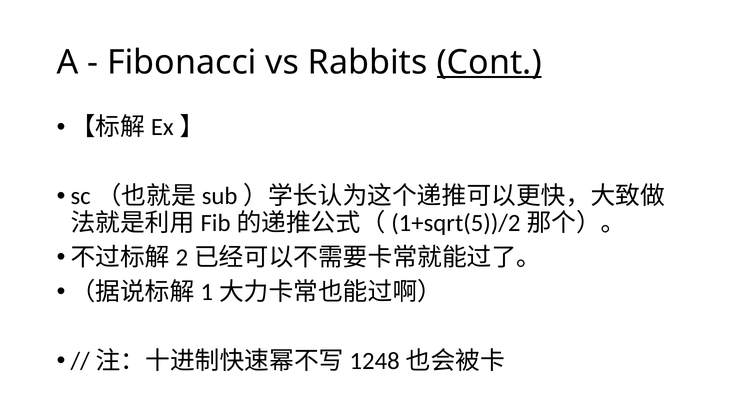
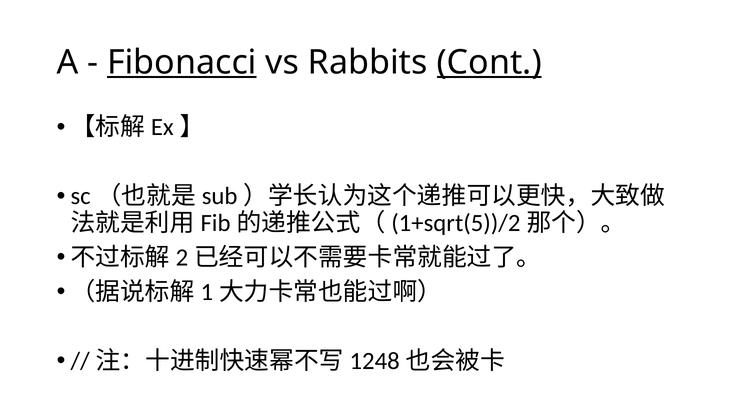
Fibonacci underline: none -> present (182, 62)
